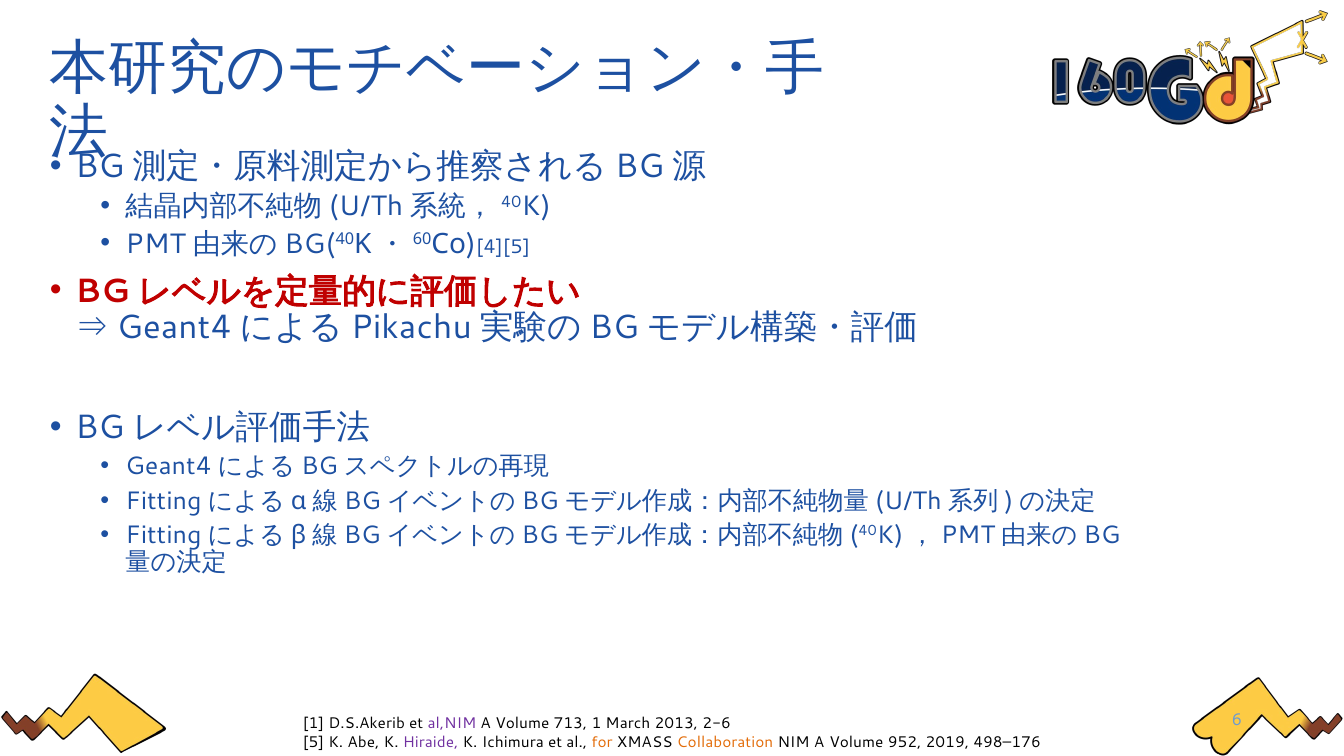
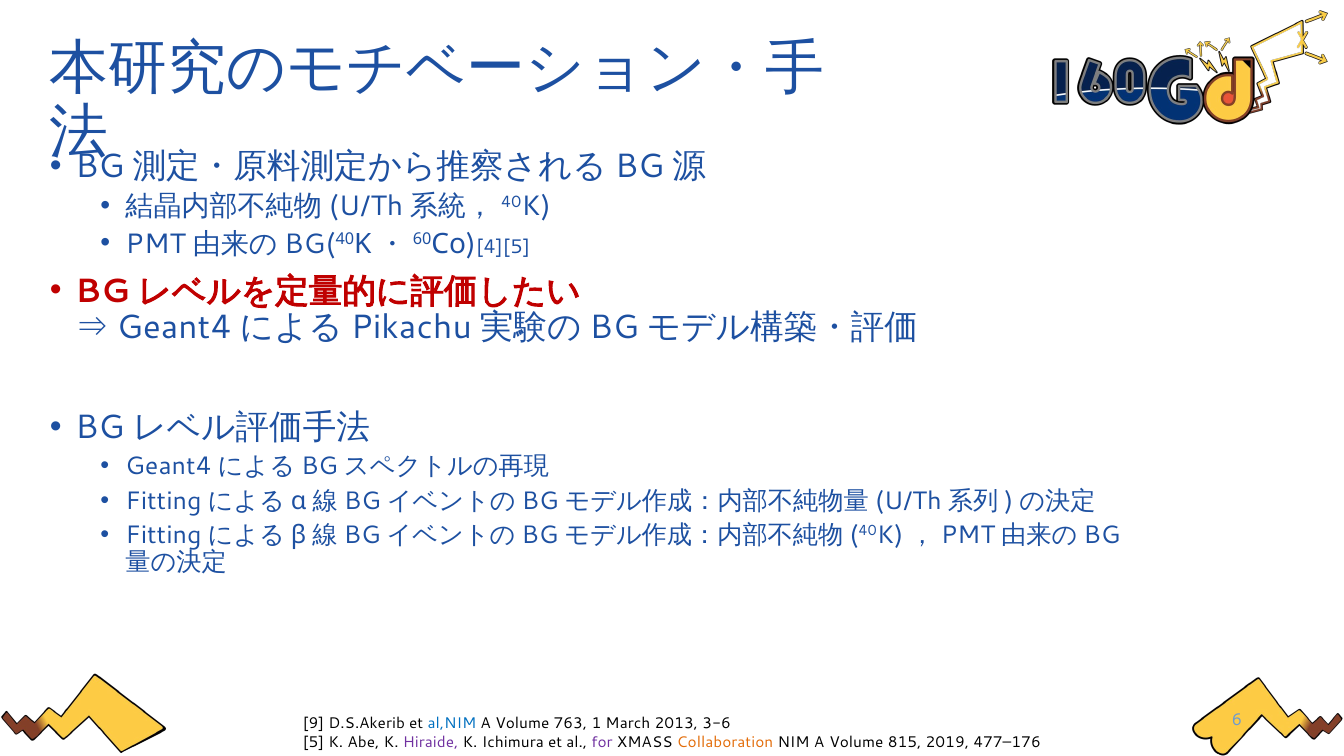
1: 1 -> 9 (314, 724)
al,NIM colour: purple -> blue (452, 724)
713: 713 -> 763 (570, 724)
2-6: 2-6 -> 3-6 (717, 724)
for colour: orange -> purple (602, 742)
952: 952 -> 815 (905, 742)
498–176: 498–176 -> 477–176 (1007, 742)
